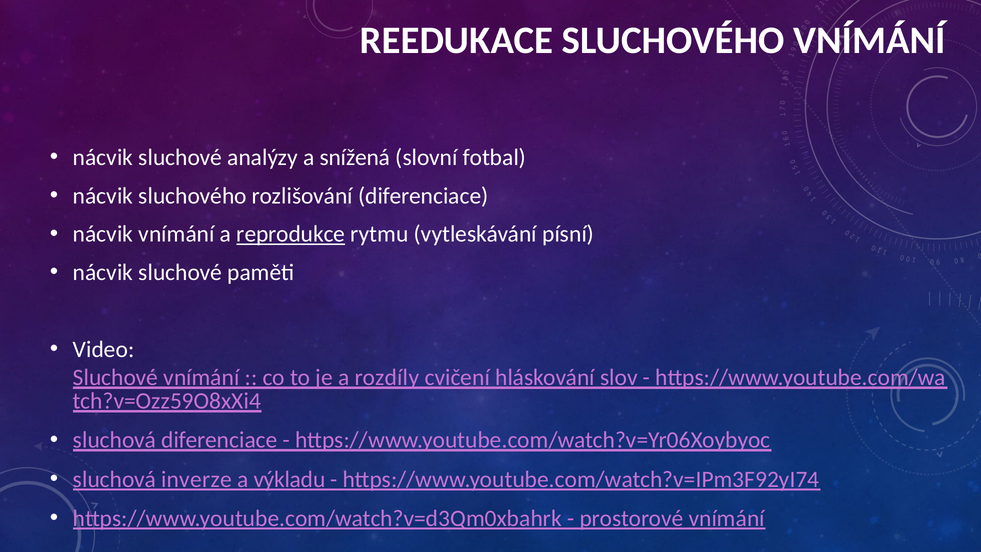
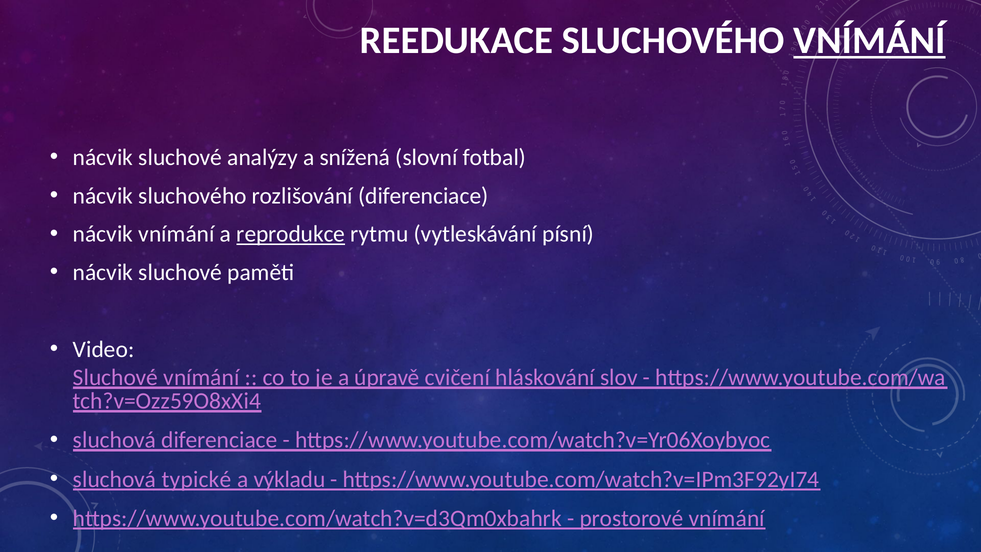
VNÍMÁNÍ underline: none -> present (869, 40)
rozdíly: rozdíly -> úpravě (387, 378)
inverze: inverze -> typické (197, 479)
